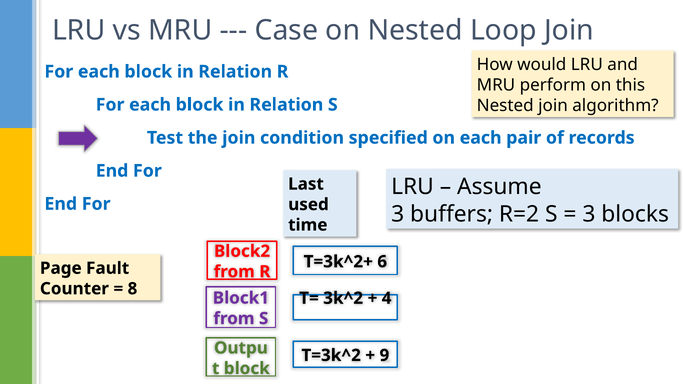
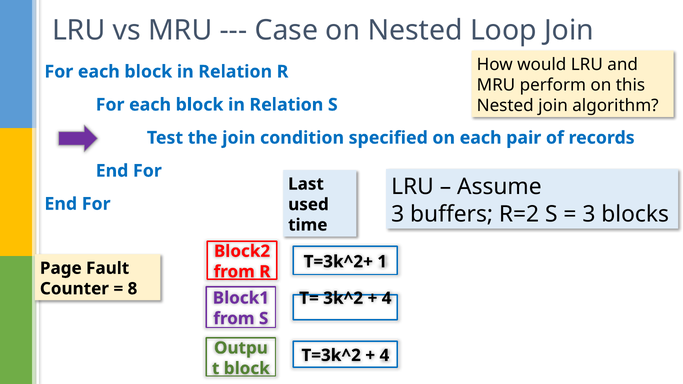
6: 6 -> 1 (382, 262)
9: 9 -> 4 (384, 355)
